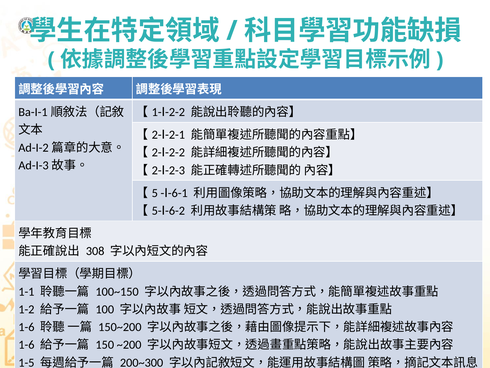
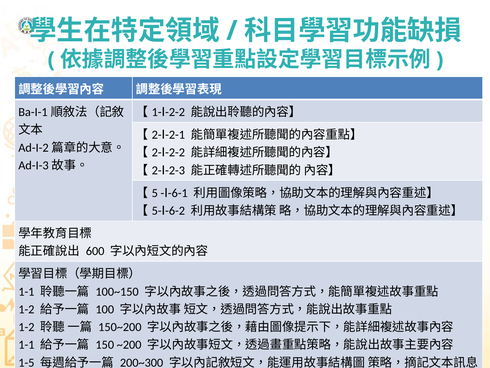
308: 308 -> 600 (95, 251)
1-6: 1-6 -> 1-2 (26, 327)
1-6: 1-6 -> 1-1 (26, 344)
